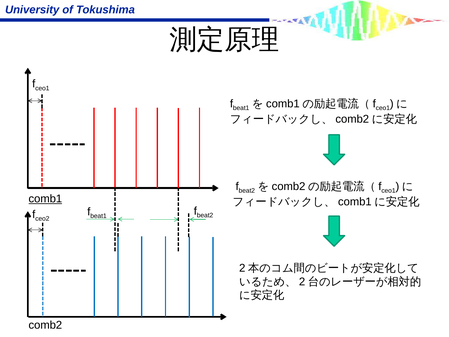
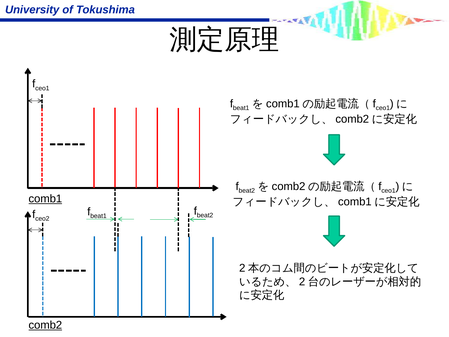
comb2 underline: none -> present (45, 325)
